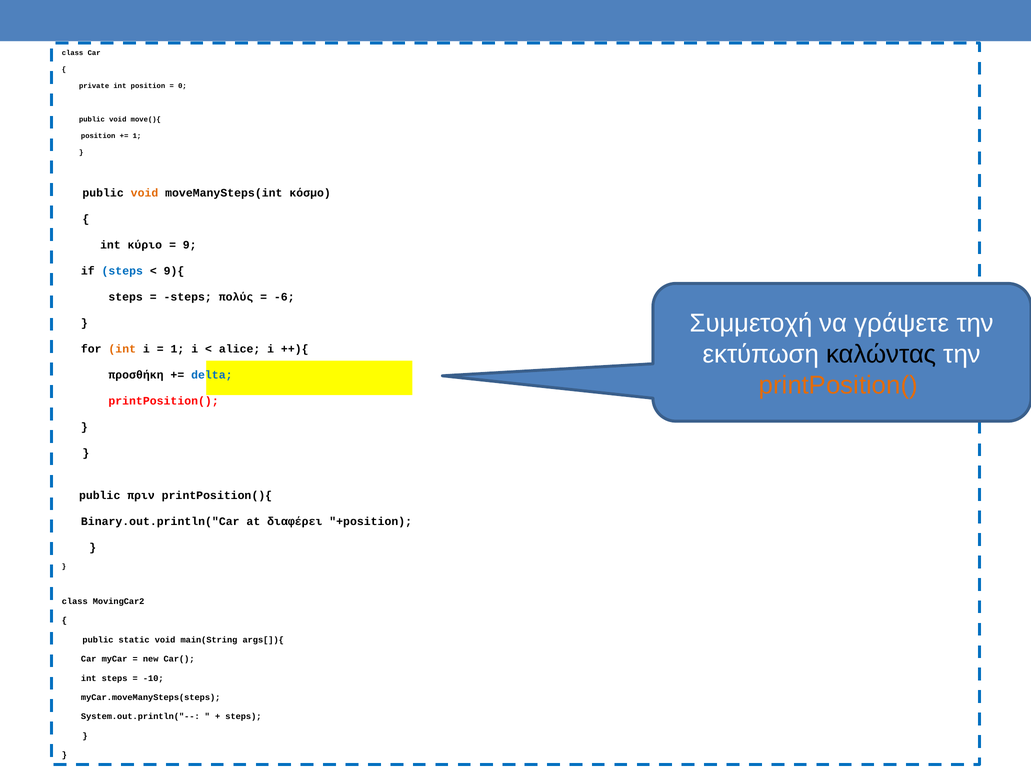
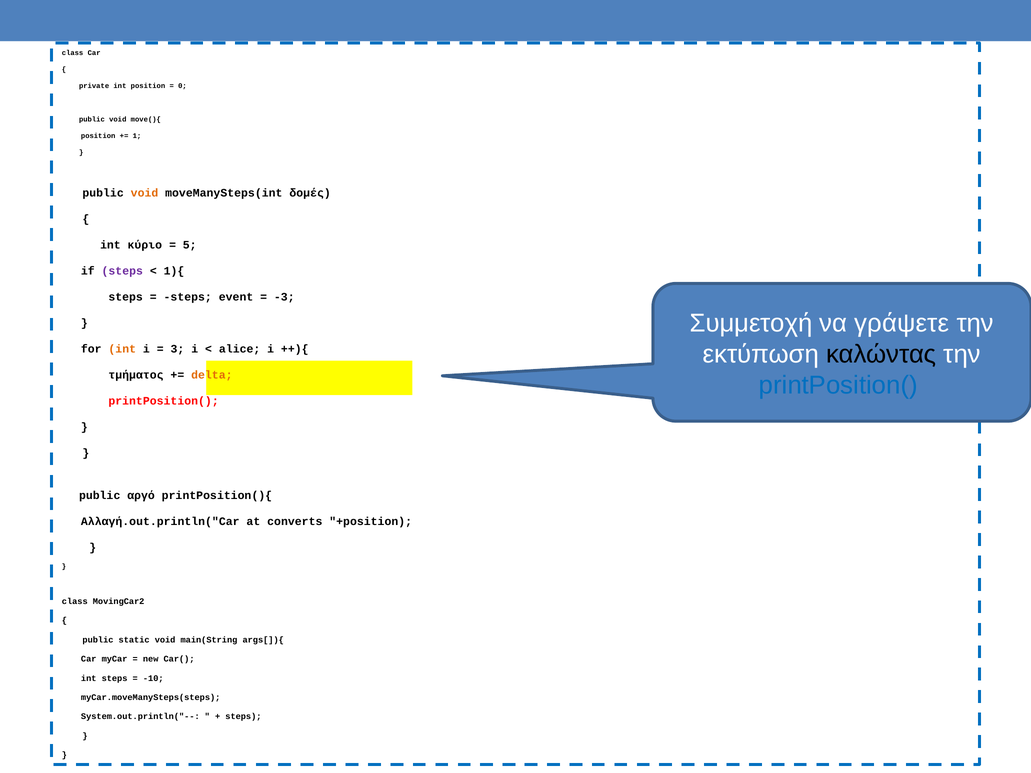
κόσμο: κόσμο -> δομές (310, 193)
9: 9 -> 5 (190, 245)
steps colour: blue -> purple (122, 271)
9){: 9){ -> 1){ (174, 271)
πολύς: πολύς -> event (236, 297)
-6: -6 -> -3 (284, 297)
1: 1 -> 3 (177, 349)
προσθήκη: προσθήκη -> τμήματος (136, 375)
delta colour: blue -> orange (212, 375)
printPosition( colour: orange -> blue (838, 385)
πριν: πριν -> αργό (141, 496)
Binary.out.println("Car: Binary.out.println("Car -> Αλλαγή.out.println("Car (160, 522)
διαφέρει: διαφέρει -> converts (295, 522)
